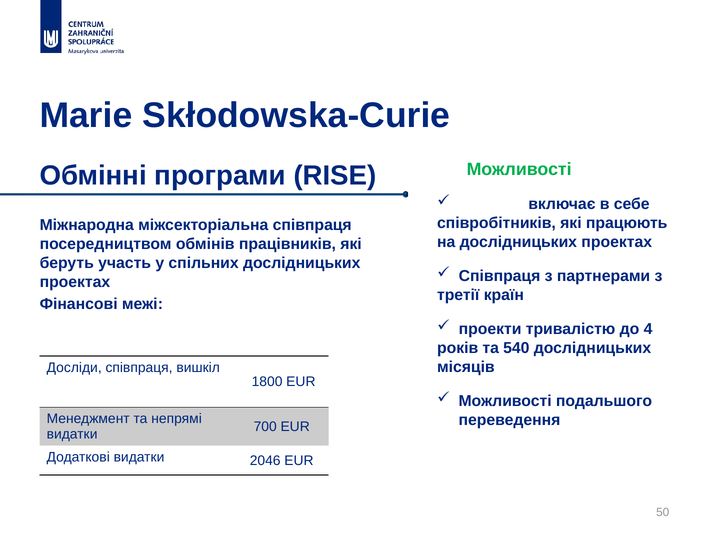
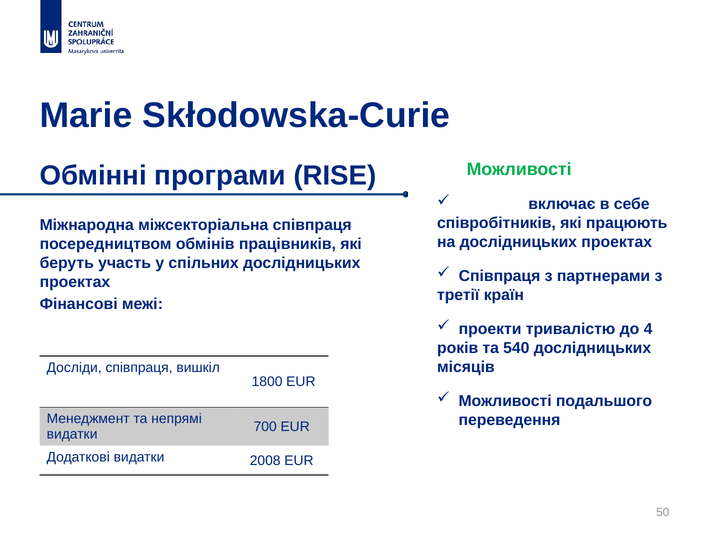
2046: 2046 -> 2008 (265, 460)
